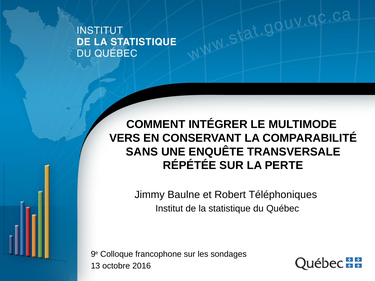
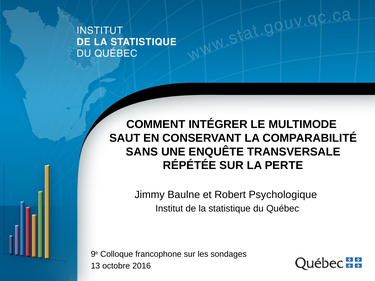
VERS: VERS -> SAUT (125, 138)
Téléphoniques: Téléphoniques -> Psychologique (283, 195)
